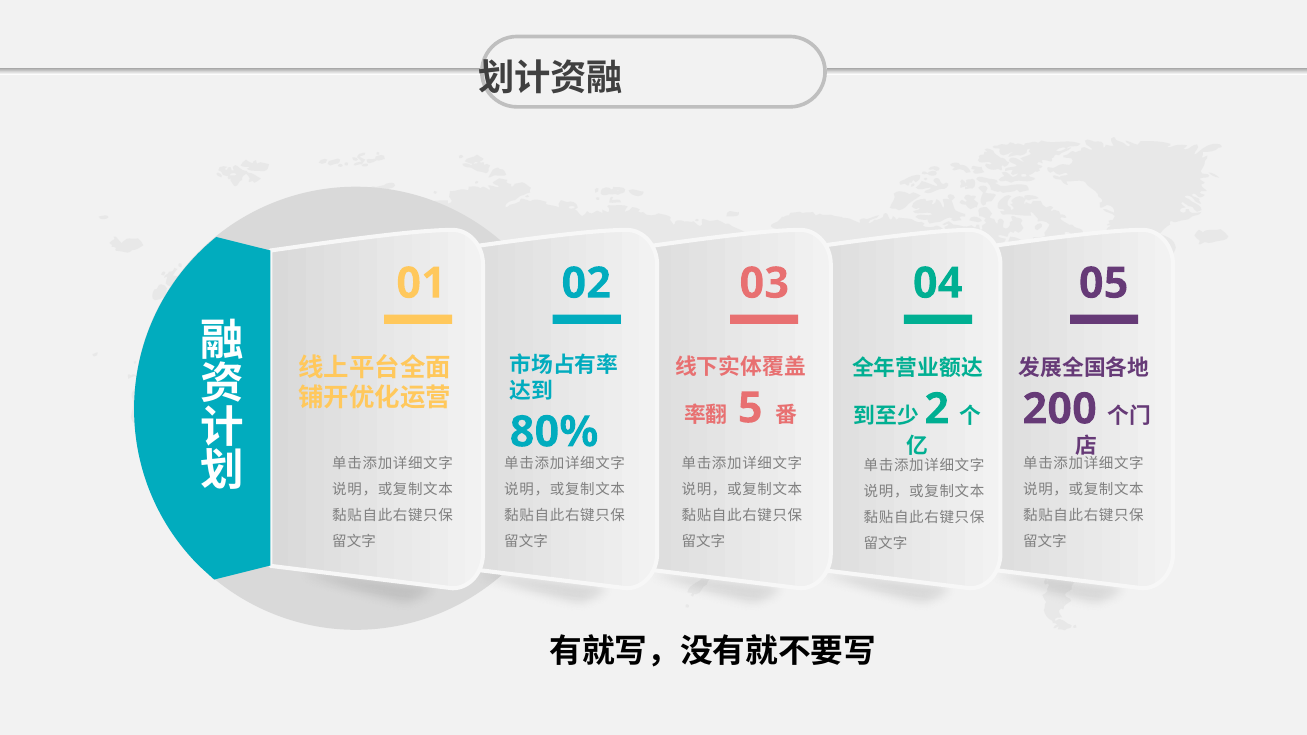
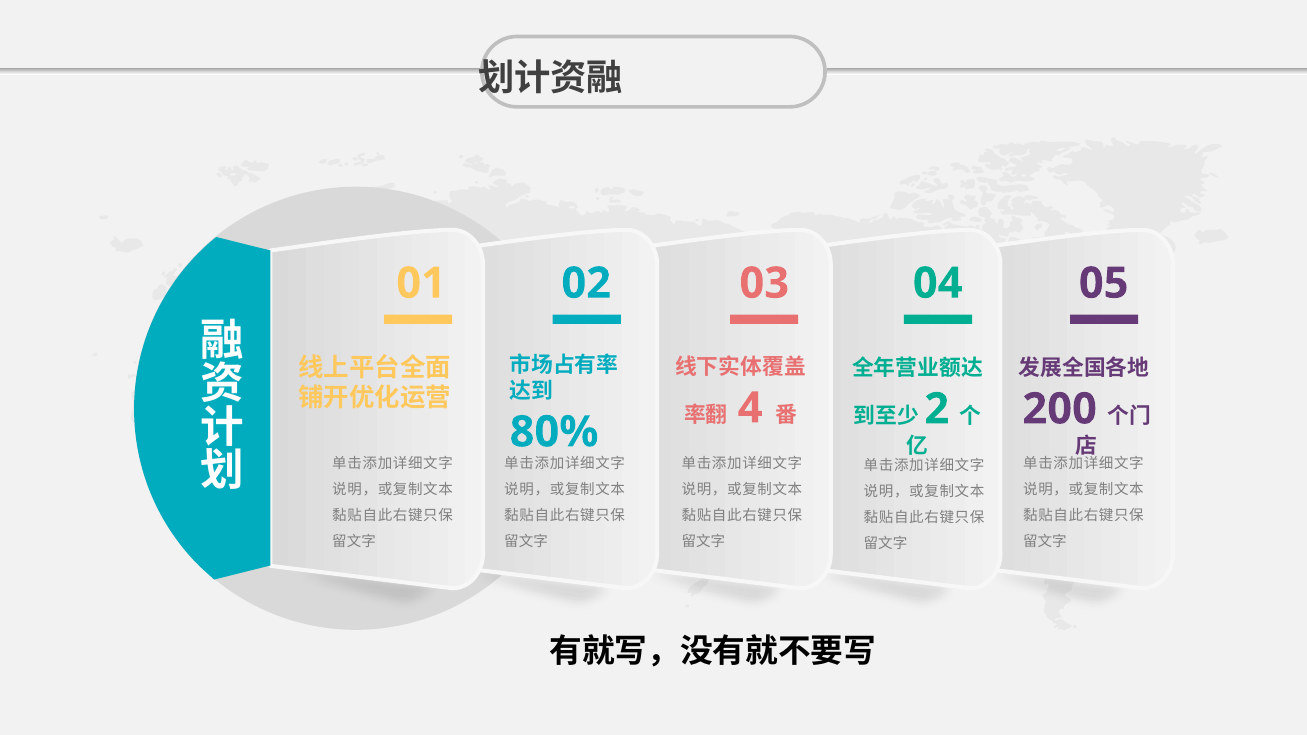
5: 5 -> 4 (750, 408)
